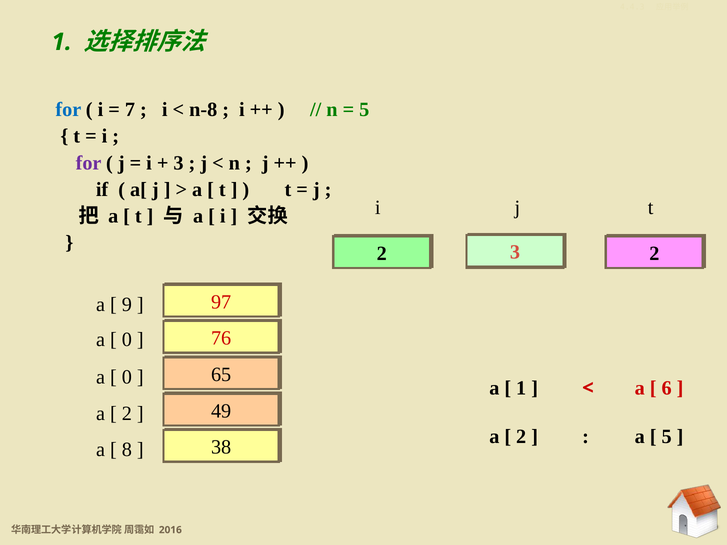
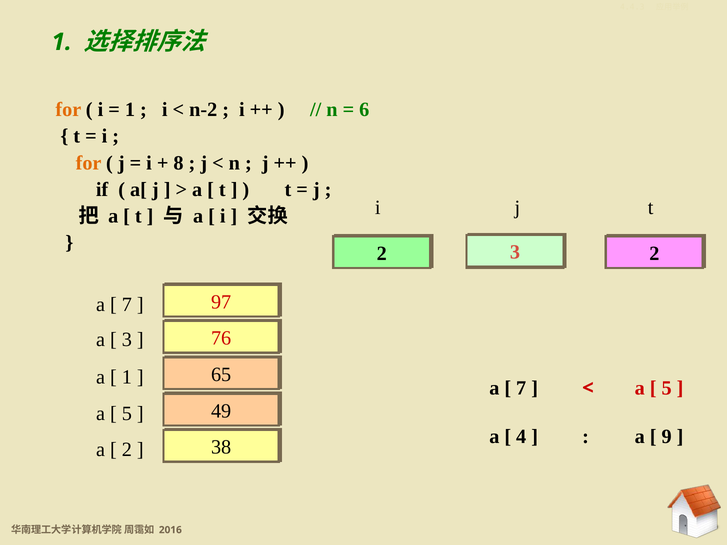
for colour: blue -> orange (68, 110)
7: 7 -> 1 (130, 110)
n-8: n-8 -> n-2 (203, 110)
5: 5 -> 6 (364, 110)
for colour: purple -> orange (89, 163)
3: 3 -> 8 (179, 163)
9: 9 -> 7 (127, 305)
0: 0 -> 3 (127, 340)
0: 0 -> 1 (127, 377)
1: 1 -> 7 (521, 388)
6: 6 -> 5 (667, 388)
2: 2 -> 5 (127, 414)
2: 2 -> 4 (521, 437)
5: 5 -> 9 (667, 437)
8: 8 -> 2 (127, 450)
